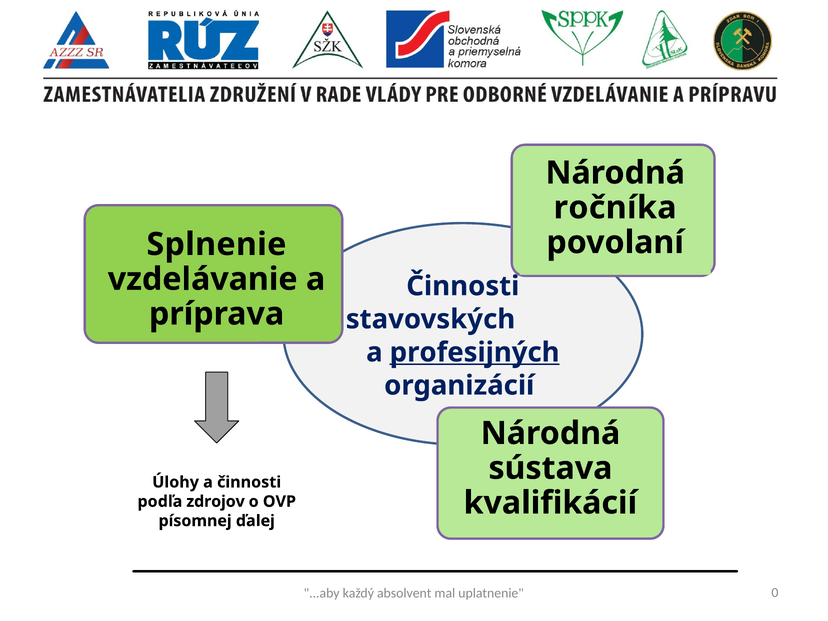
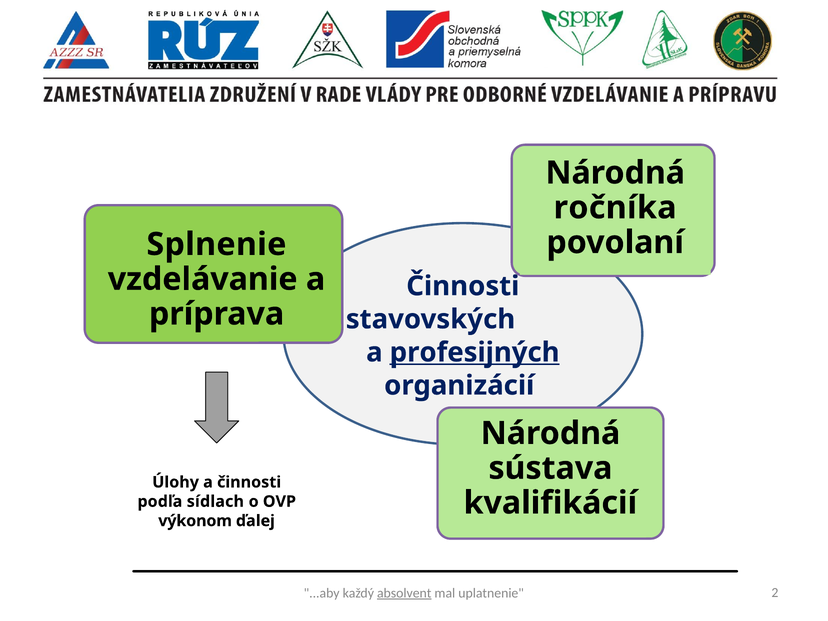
zdrojov: zdrojov -> sídlach (215, 502)
písomnej: písomnej -> výkonom (195, 521)
absolvent underline: none -> present (404, 593)
0: 0 -> 2 (775, 593)
